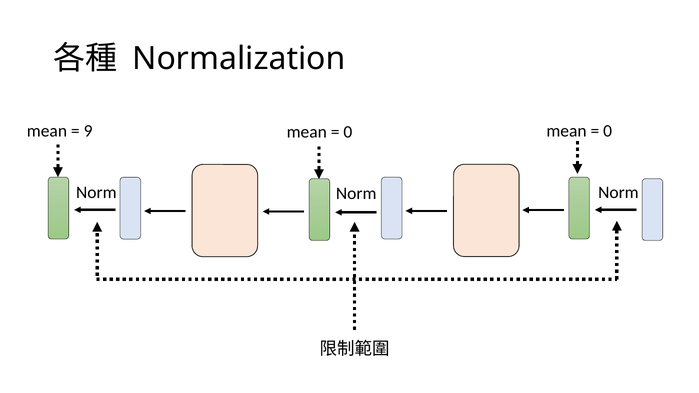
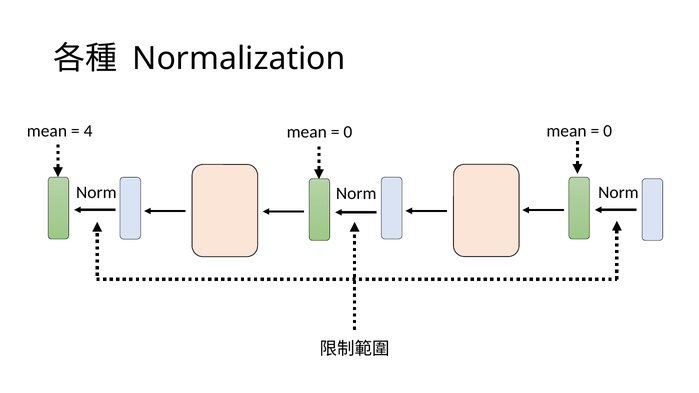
9: 9 -> 4 (88, 131)
